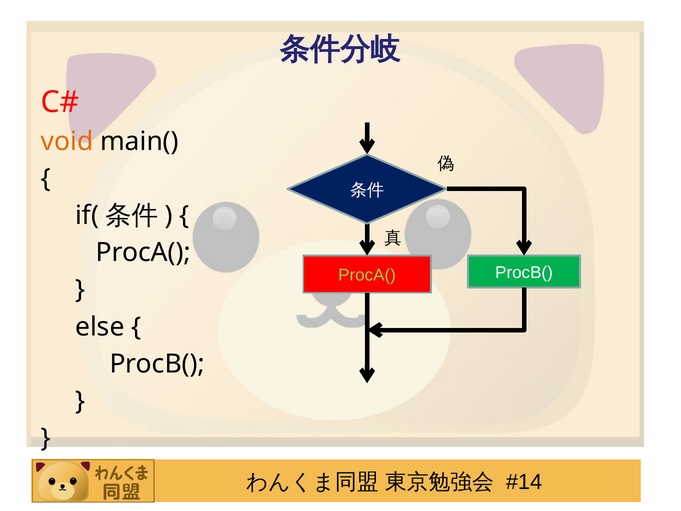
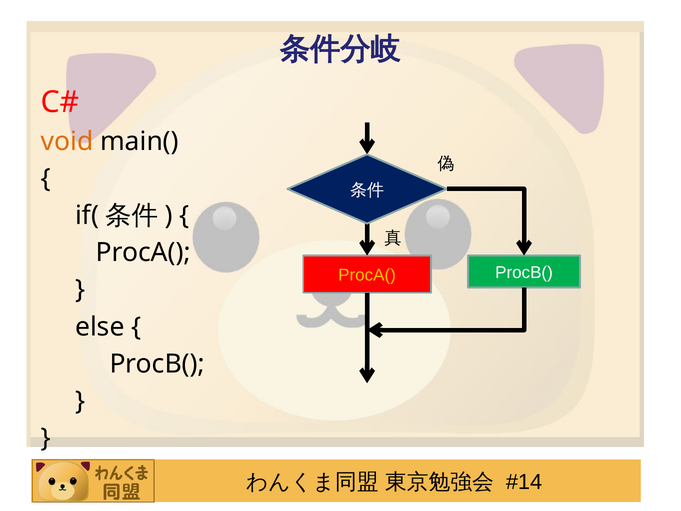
ProcA( colour: light green -> yellow (367, 275)
